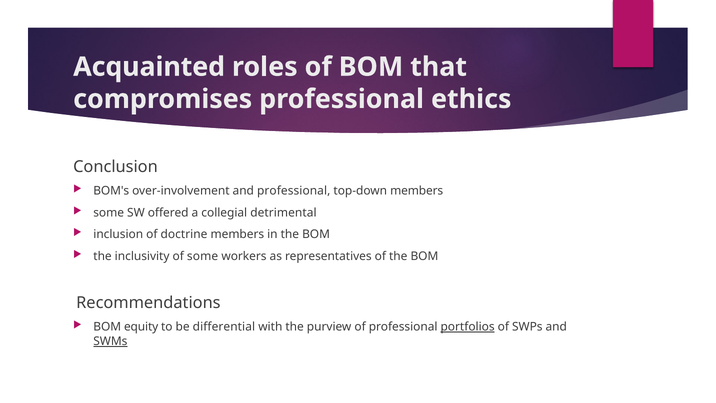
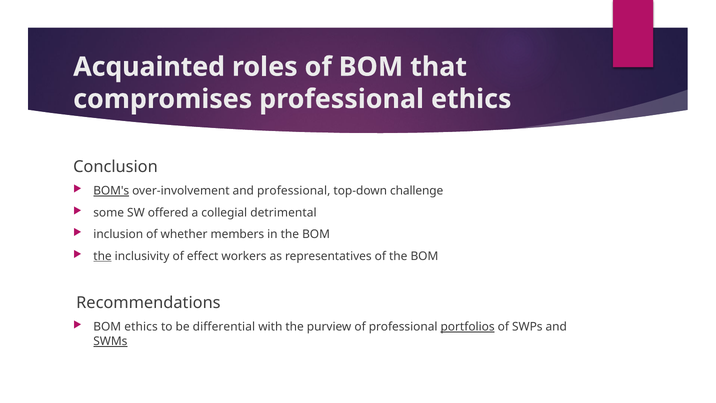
BOM's underline: none -> present (111, 191)
top-down members: members -> challenge (417, 191)
doctrine: doctrine -> whether (184, 234)
the underline: none -> present (103, 256)
of some: some -> effect (203, 256)
BOM equity: equity -> ethics (141, 327)
